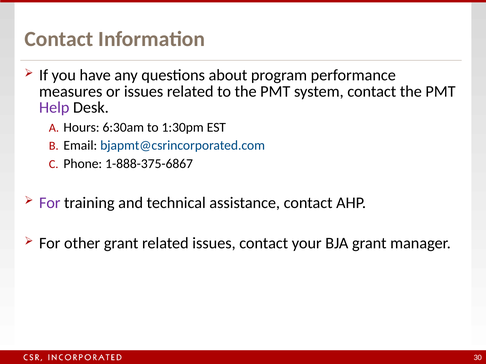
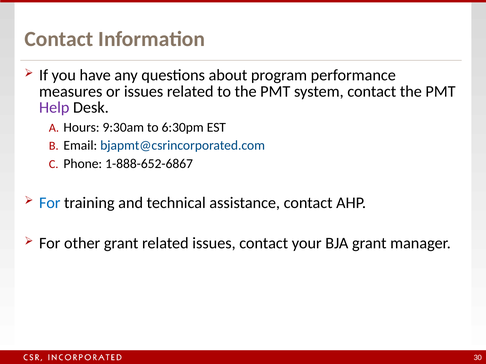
6:30am: 6:30am -> 9:30am (123, 127)
1:30pm: 1:30pm -> 6:30pm (183, 127)
1-888-375-6867: 1-888-375-6867 -> 1-888-652-6867 (149, 164)
For colour: purple -> blue (50, 203)
